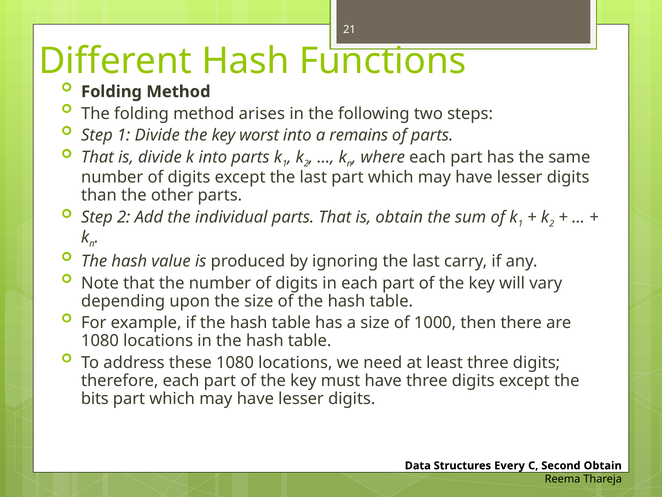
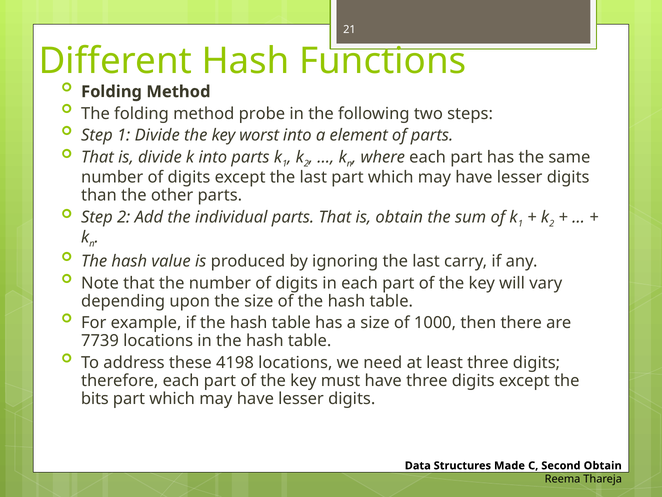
arises: arises -> probe (262, 113)
remains: remains -> element (359, 135)
1080: 1080 -> 7739 (100, 341)
these 1080: 1080 -> 4198 (235, 362)
Every: Every -> Made (509, 465)
